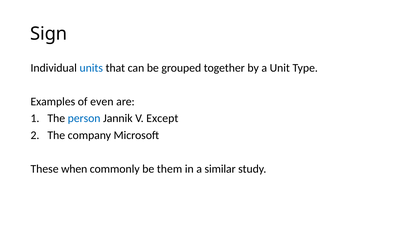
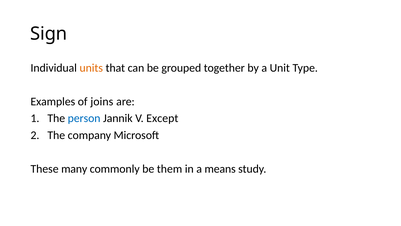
units colour: blue -> orange (91, 68)
even: even -> joins (102, 101)
when: when -> many (74, 168)
similar: similar -> means (220, 168)
